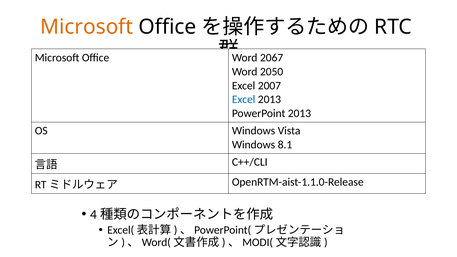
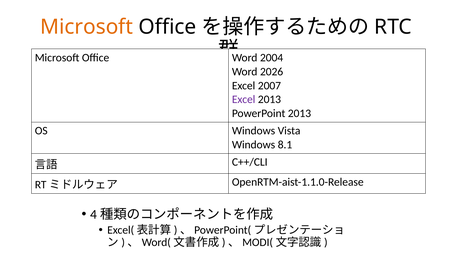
2067: 2067 -> 2004 (272, 58)
2050: 2050 -> 2026 (272, 72)
Excel colour: blue -> purple (244, 100)
